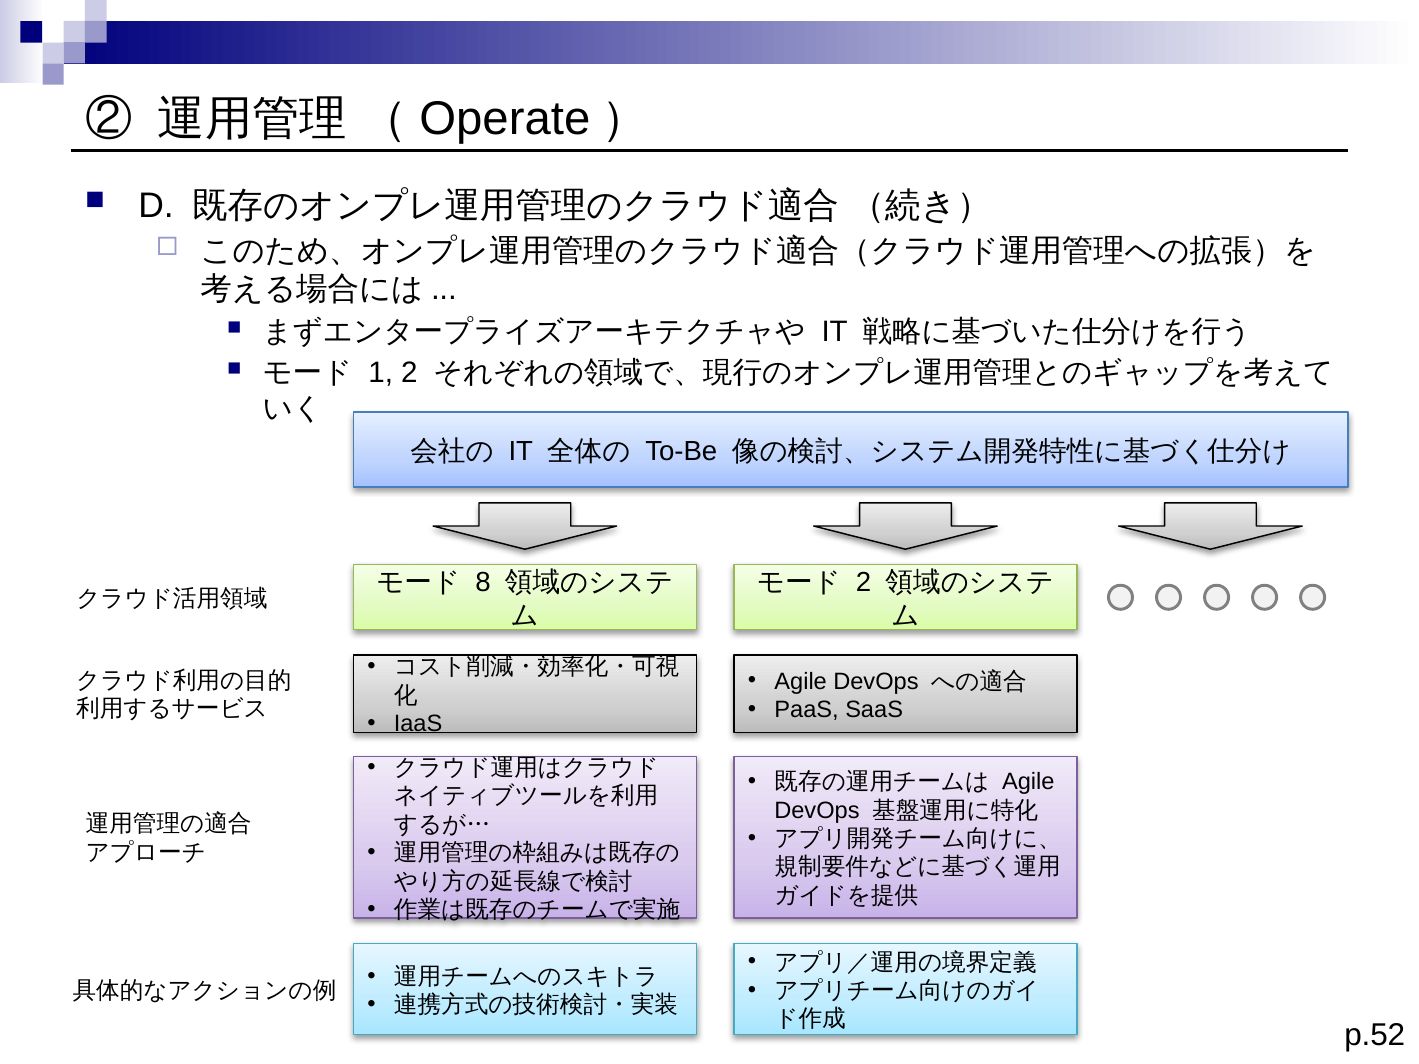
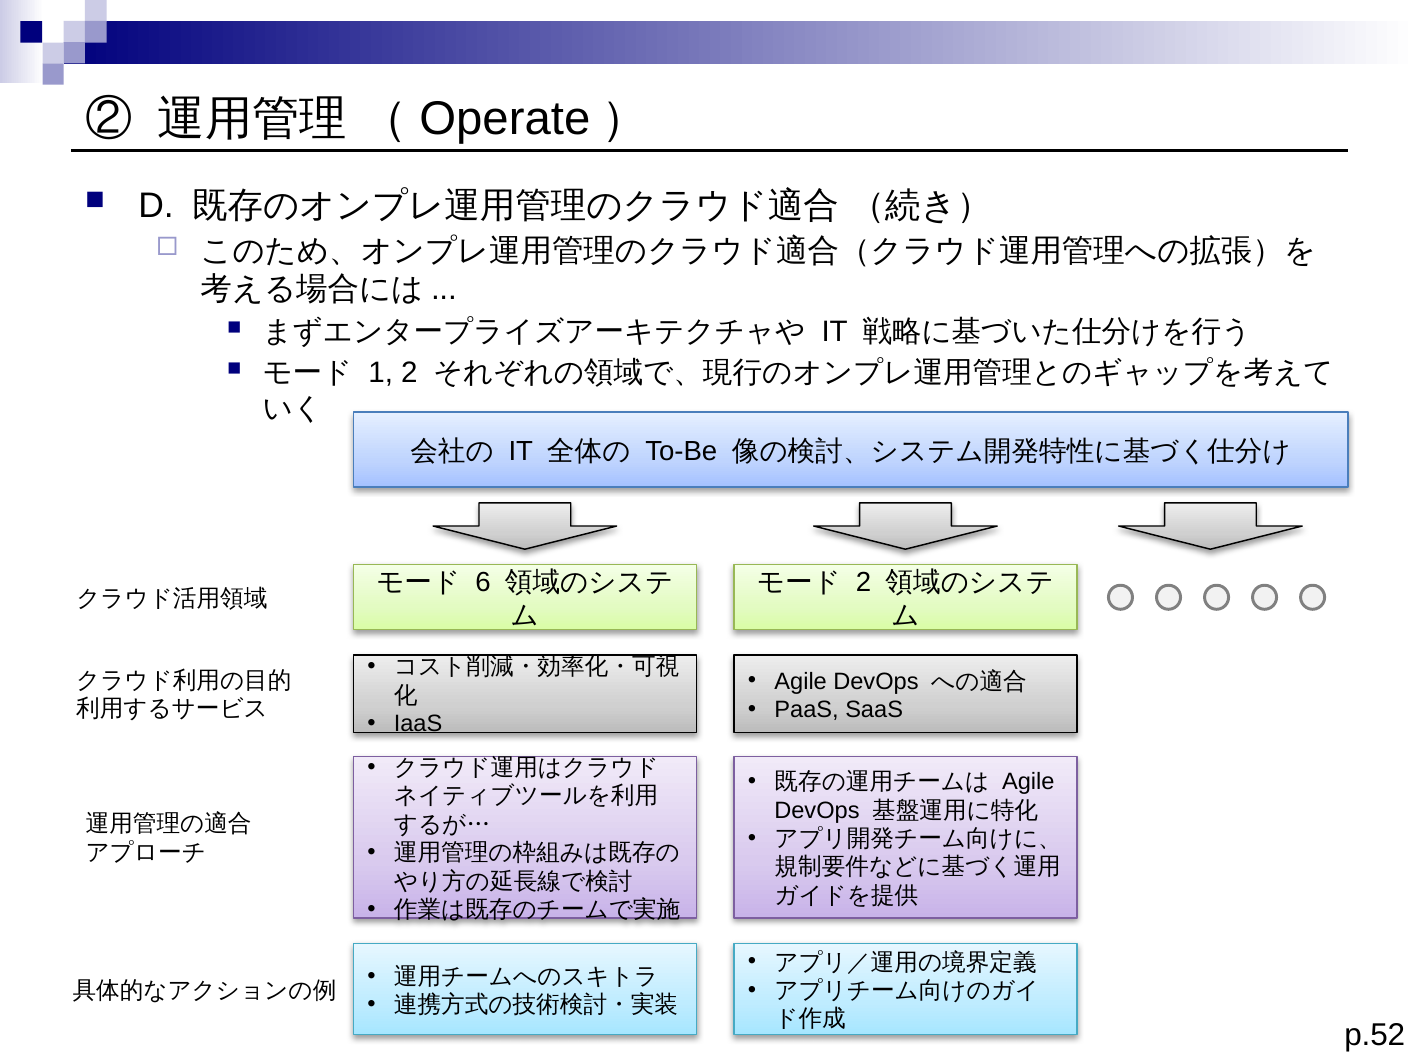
8: 8 -> 6 (483, 583)
